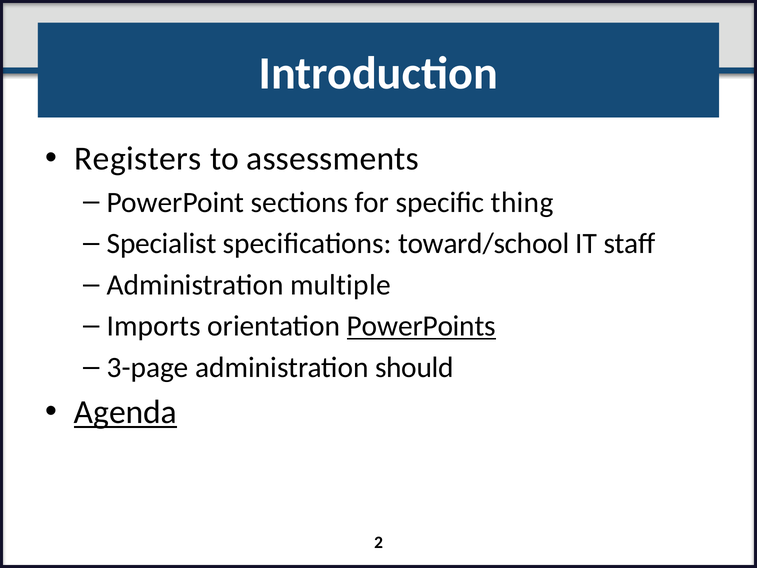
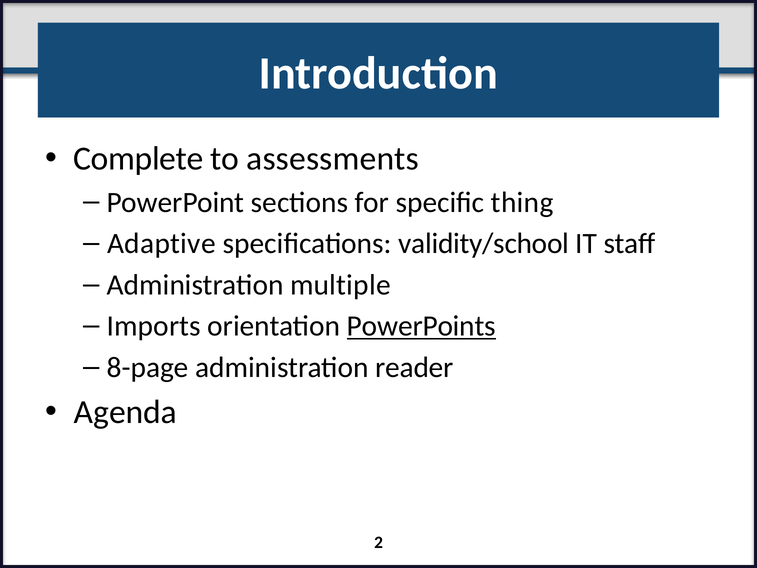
Registers: Registers -> Complete (138, 159)
Specialist: Specialist -> Adaptive (161, 244)
toward/school: toward/school -> validity/school (484, 244)
3-page: 3-page -> 8-page (148, 367)
should: should -> reader (414, 367)
Agenda underline: present -> none (125, 412)
